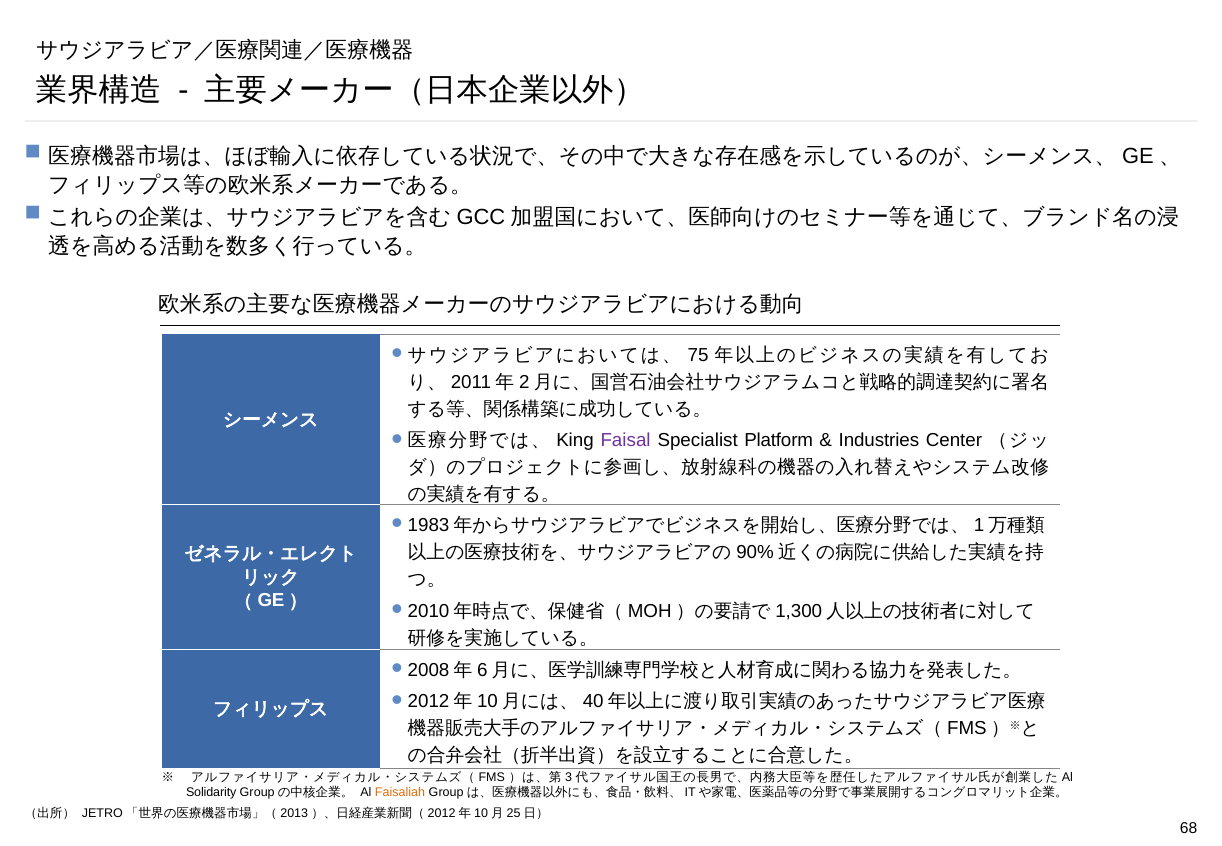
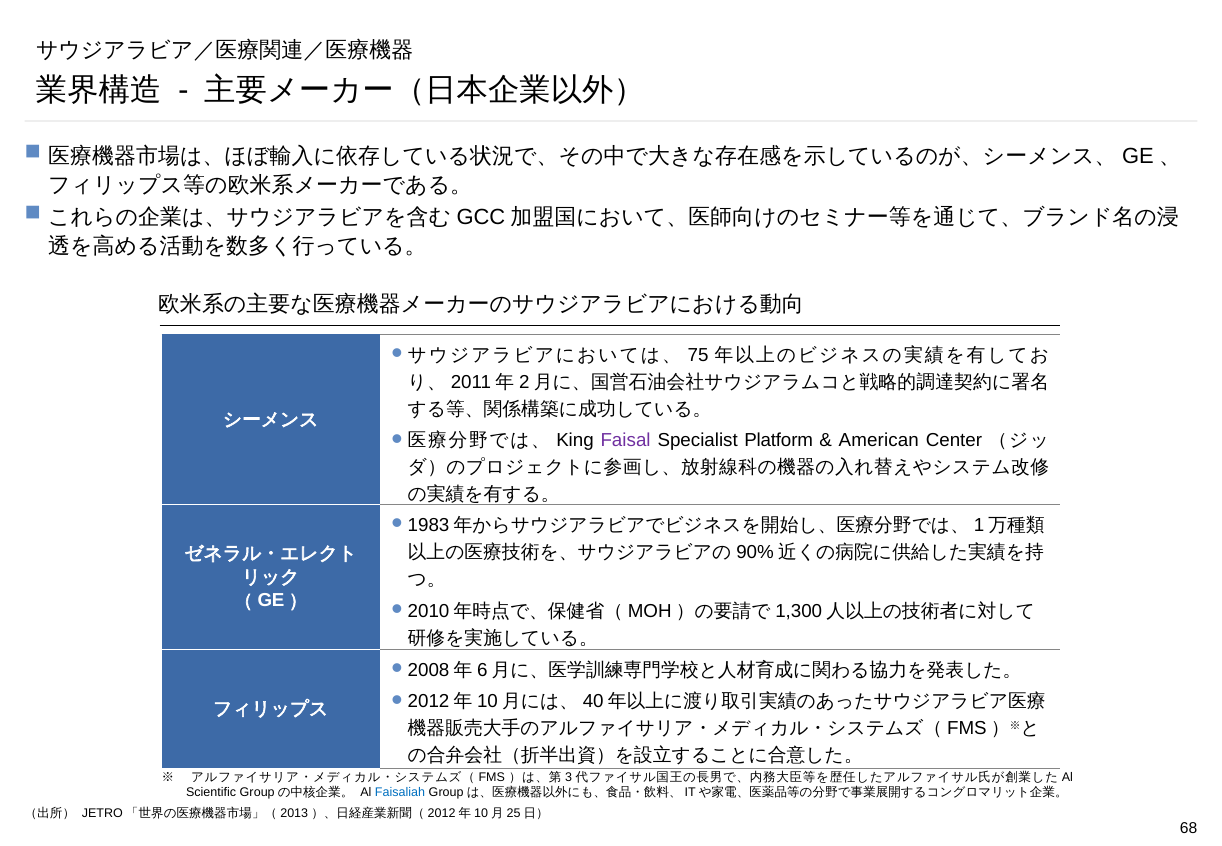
Industries: Industries -> American (879, 441)
Solidarity: Solidarity -> Scientific (211, 793)
Faisaliah colour: orange -> blue (400, 793)
